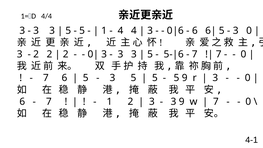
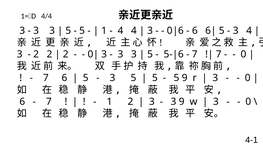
3 0: 0 -> 4 (249, 31)
7: 7 -> 3 (216, 102)
